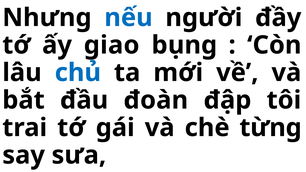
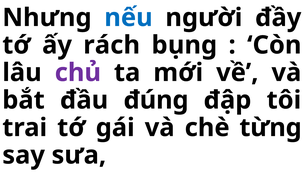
giao: giao -> rách (112, 45)
chủ colour: blue -> purple (78, 73)
đoàn: đoàn -> đúng (156, 100)
